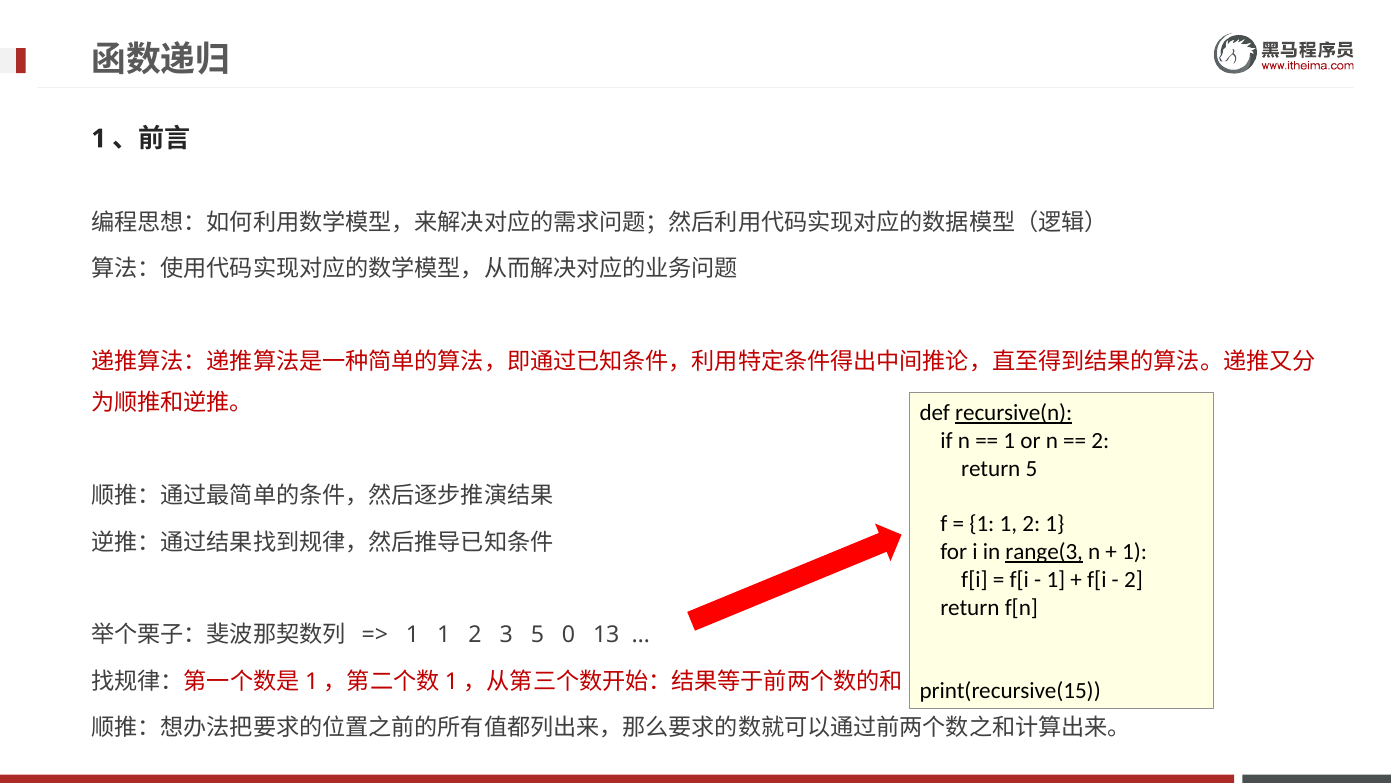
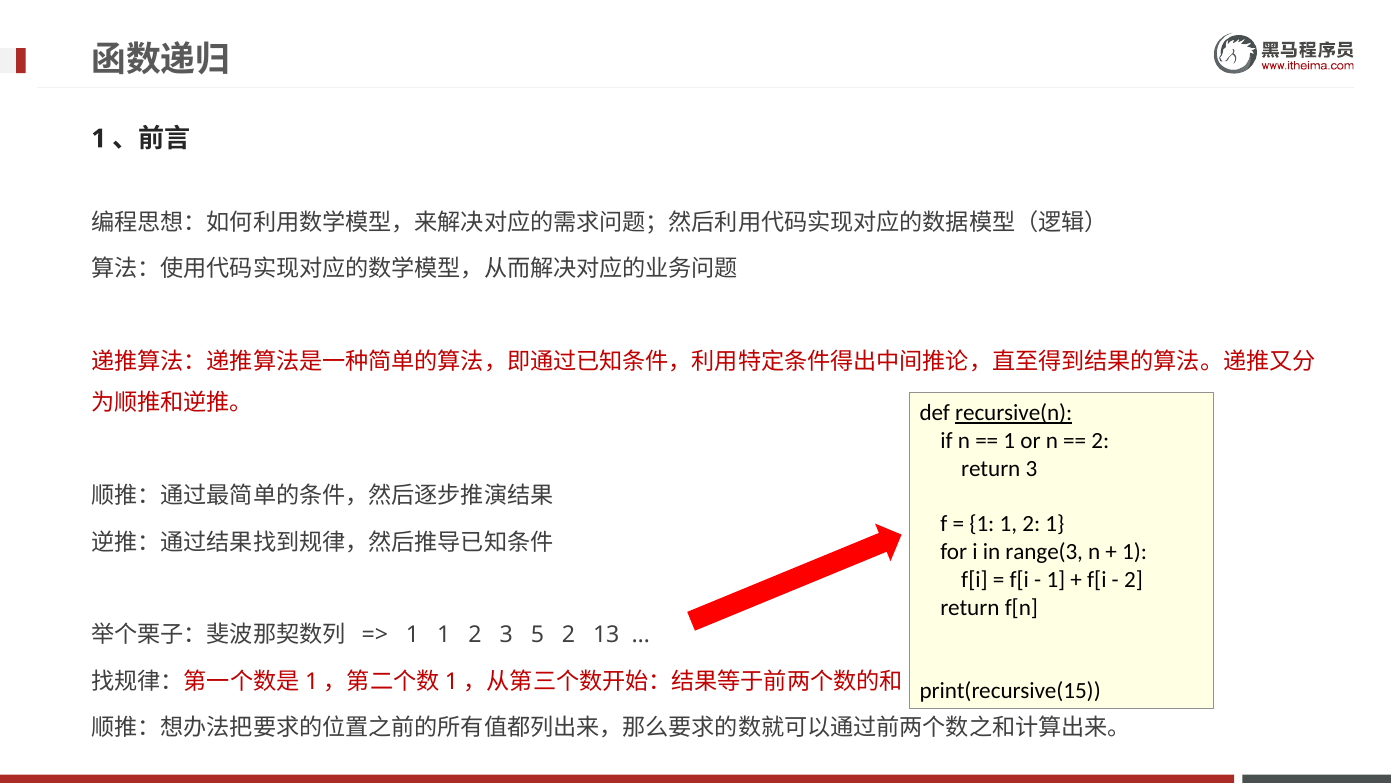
return 5: 5 -> 3 (1031, 468)
range(3 underline: present -> none (1044, 552)
5 0: 0 -> 2 (568, 635)
